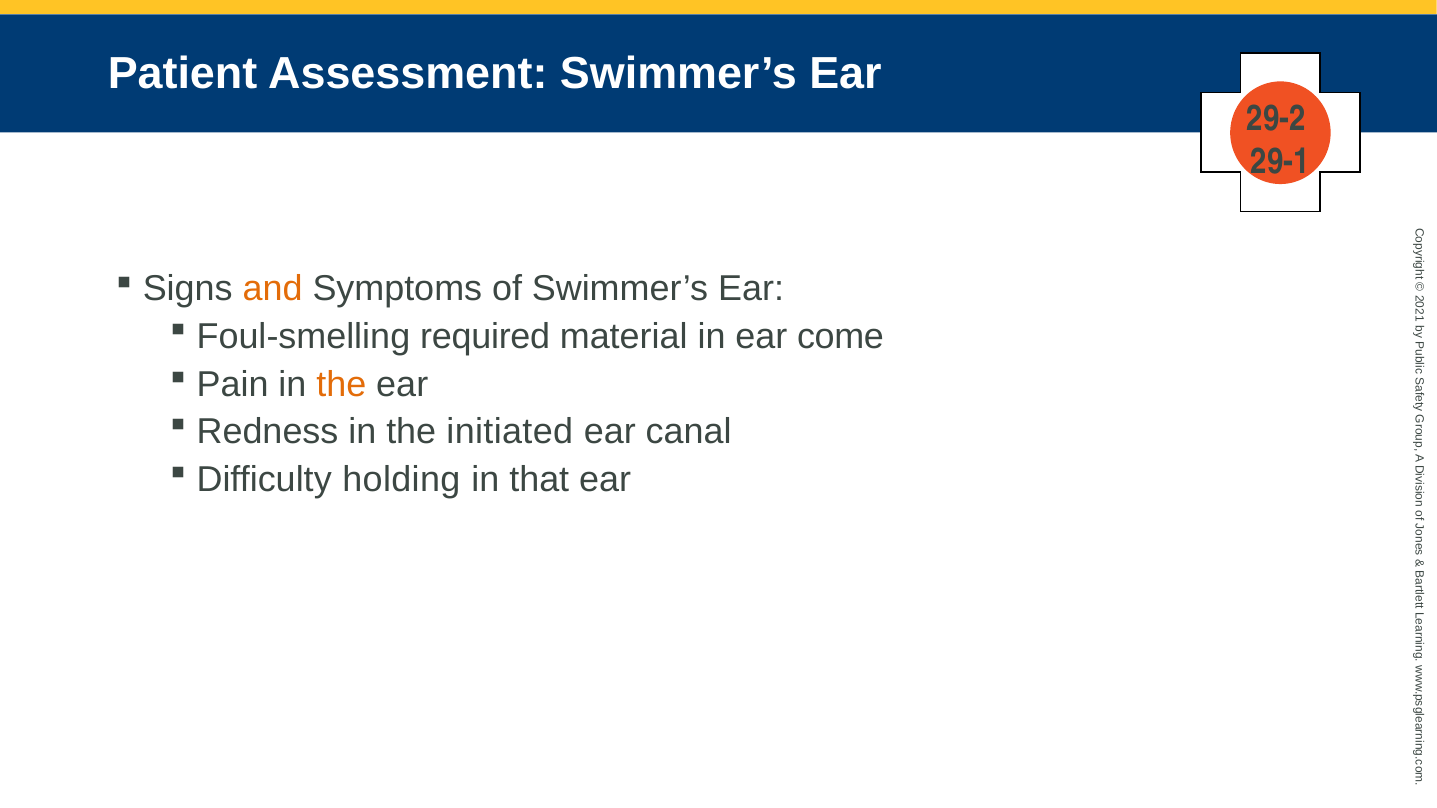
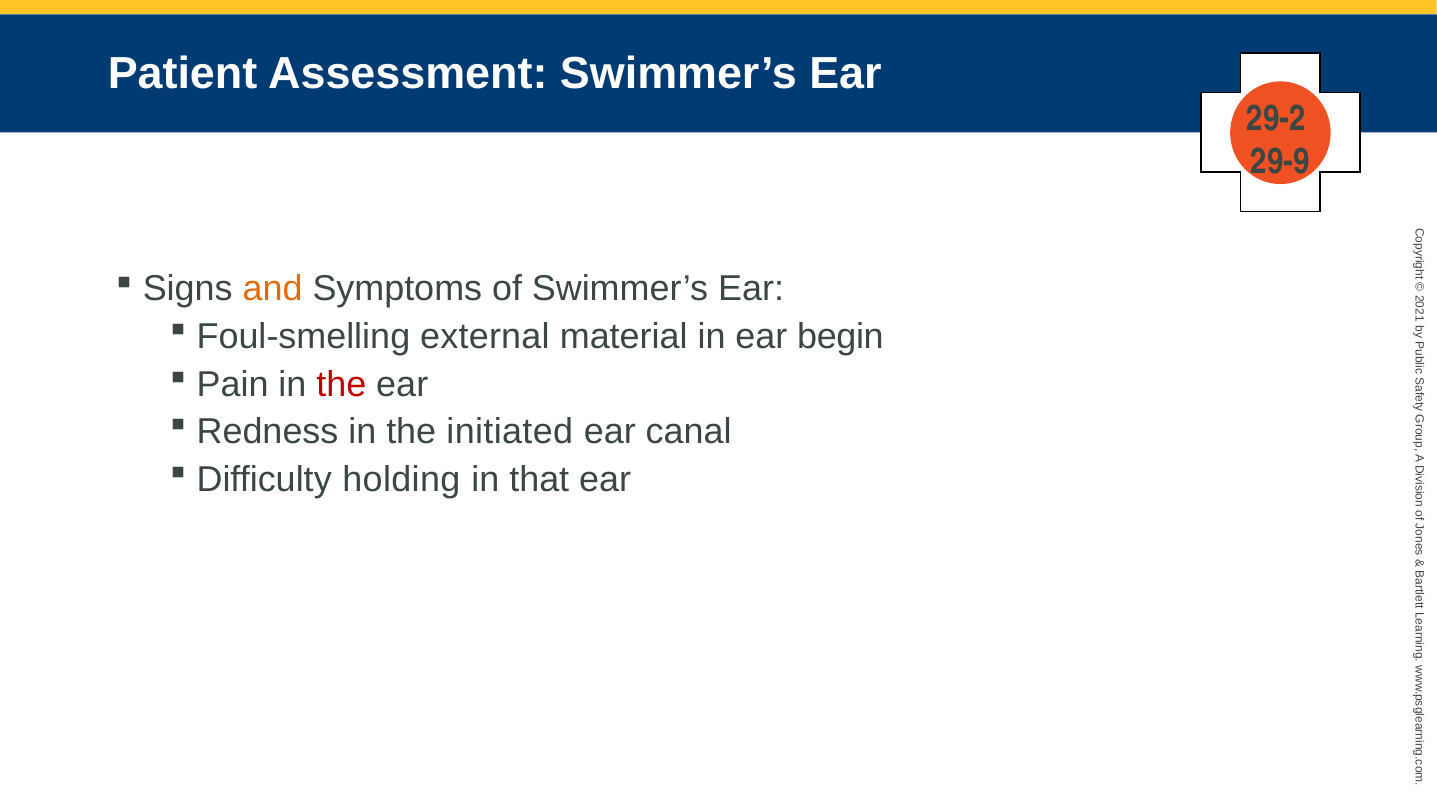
29-1: 29-1 -> 29-9 (1280, 161)
required: required -> external (485, 337)
come: come -> begin (840, 337)
the colour: orange -> red (341, 384)
